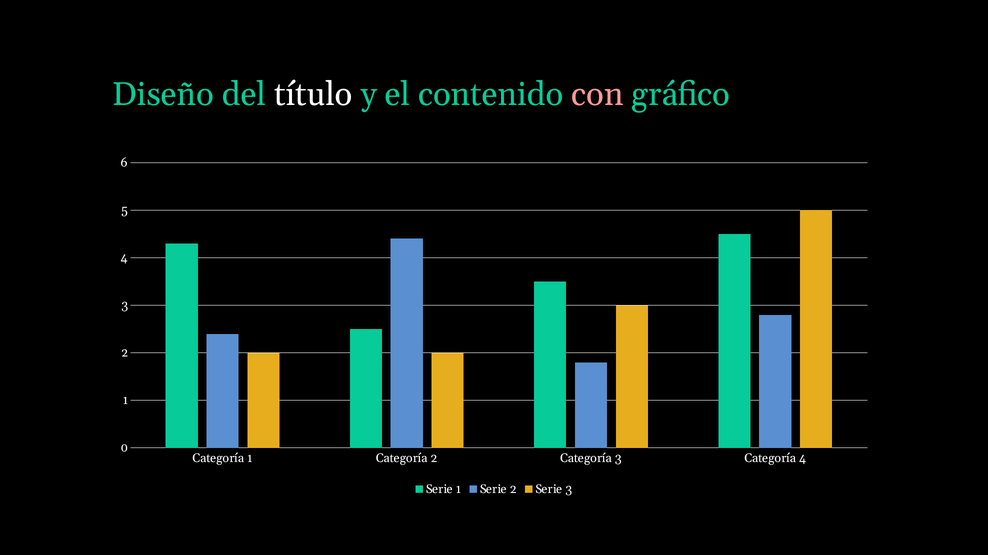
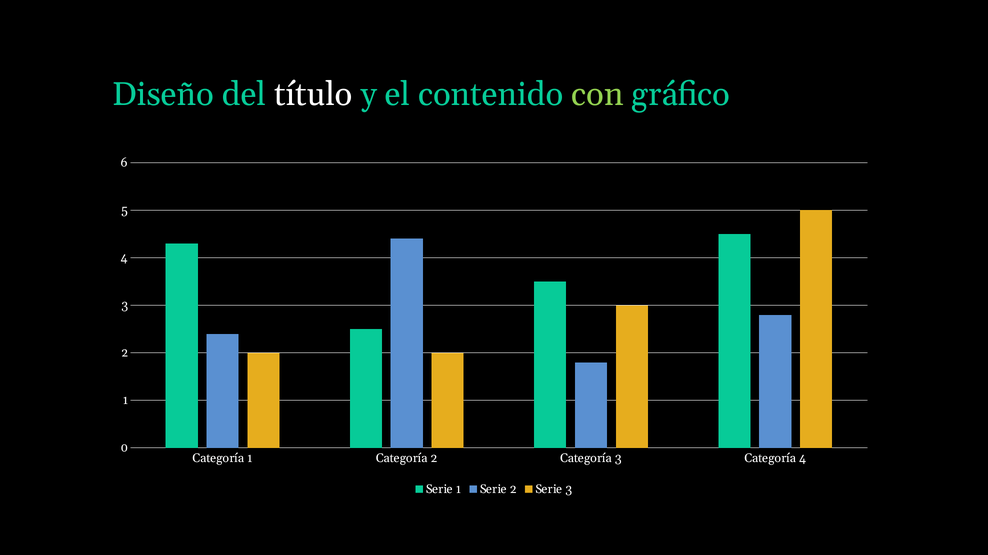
con colour: pink -> light green (597, 94)
